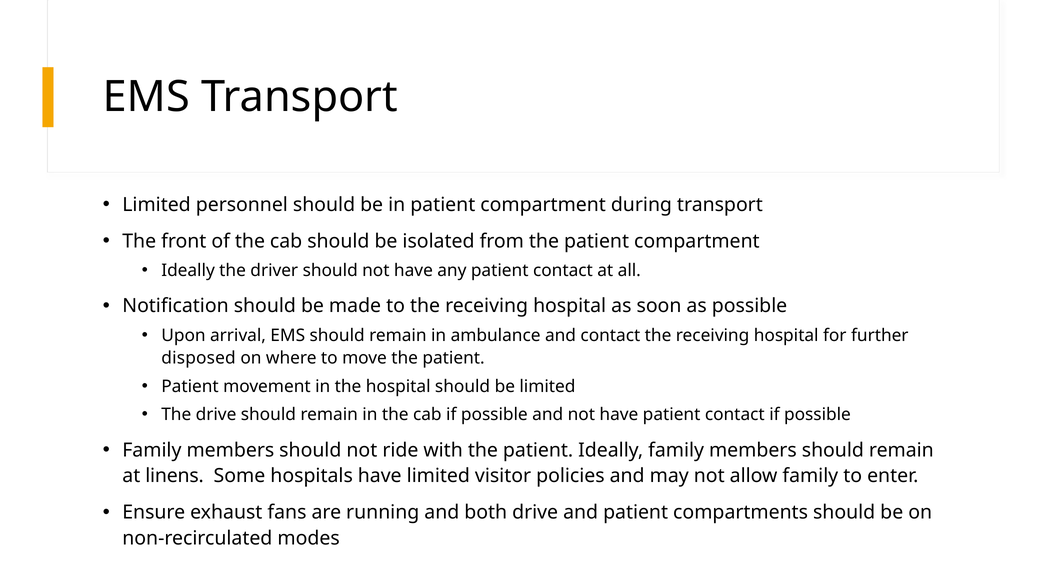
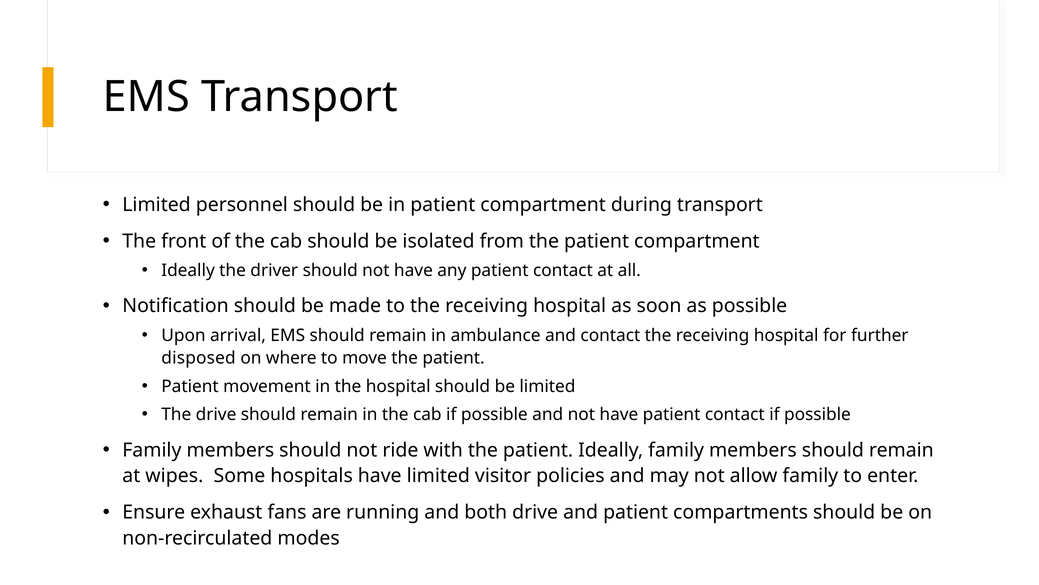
linens: linens -> wipes (174, 475)
